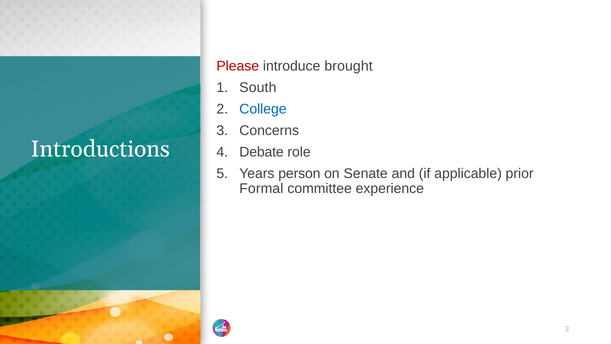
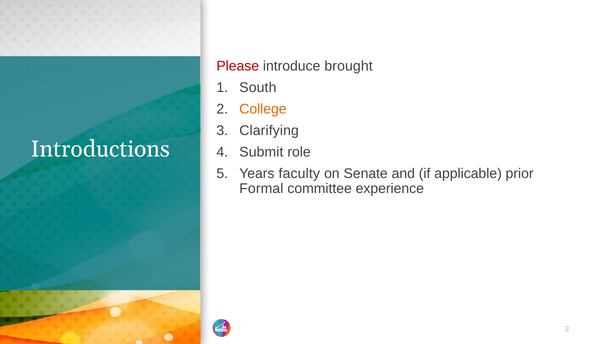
College colour: blue -> orange (263, 109)
Concerns: Concerns -> Clarifying (269, 130)
Debate: Debate -> Submit (261, 152)
person: person -> faculty (299, 173)
